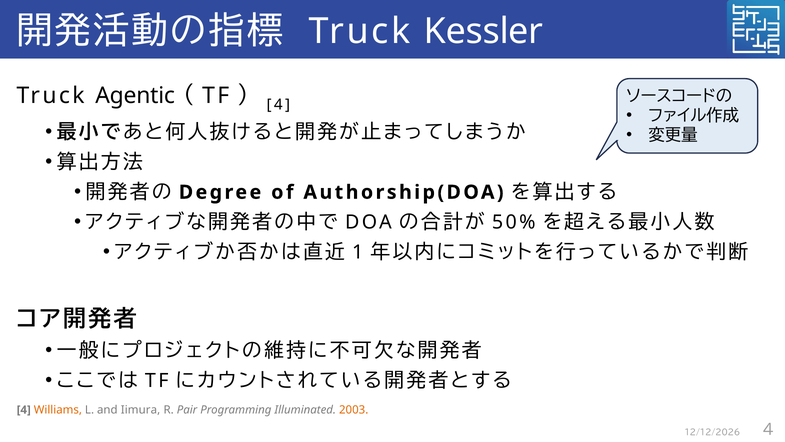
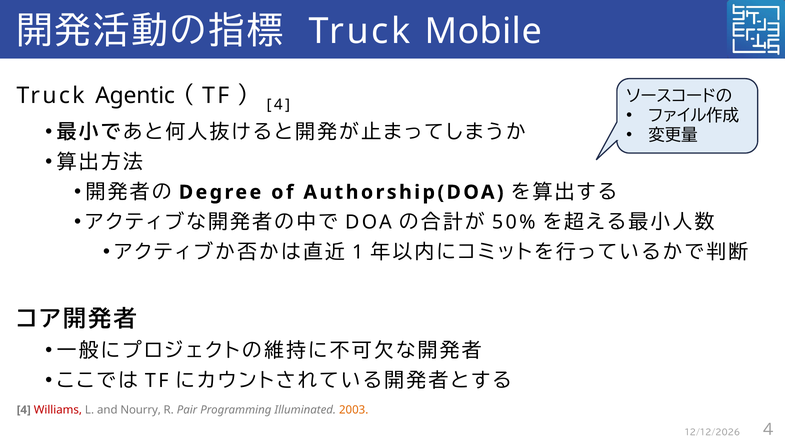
Kessler: Kessler -> Mobile (483, 31)
Williams colour: orange -> red (58, 409)
Iimura: Iimura -> Nourry (141, 409)
